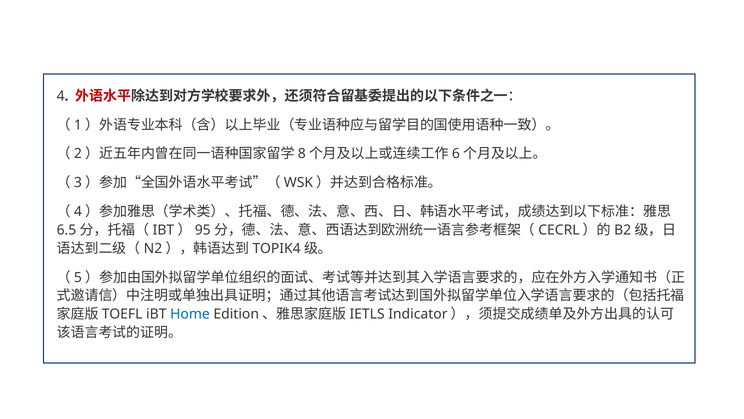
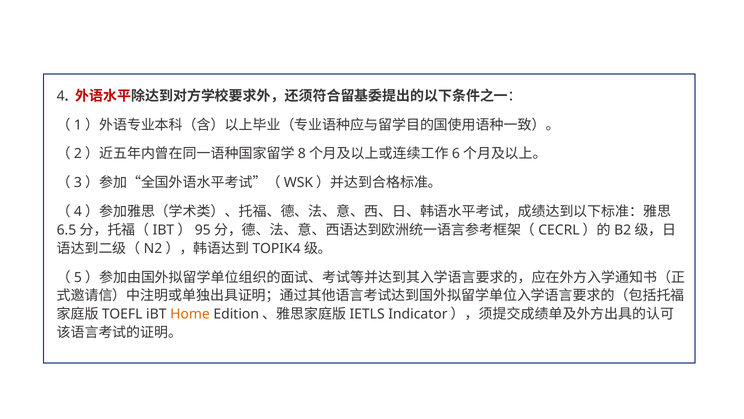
Home colour: blue -> orange (190, 314)
